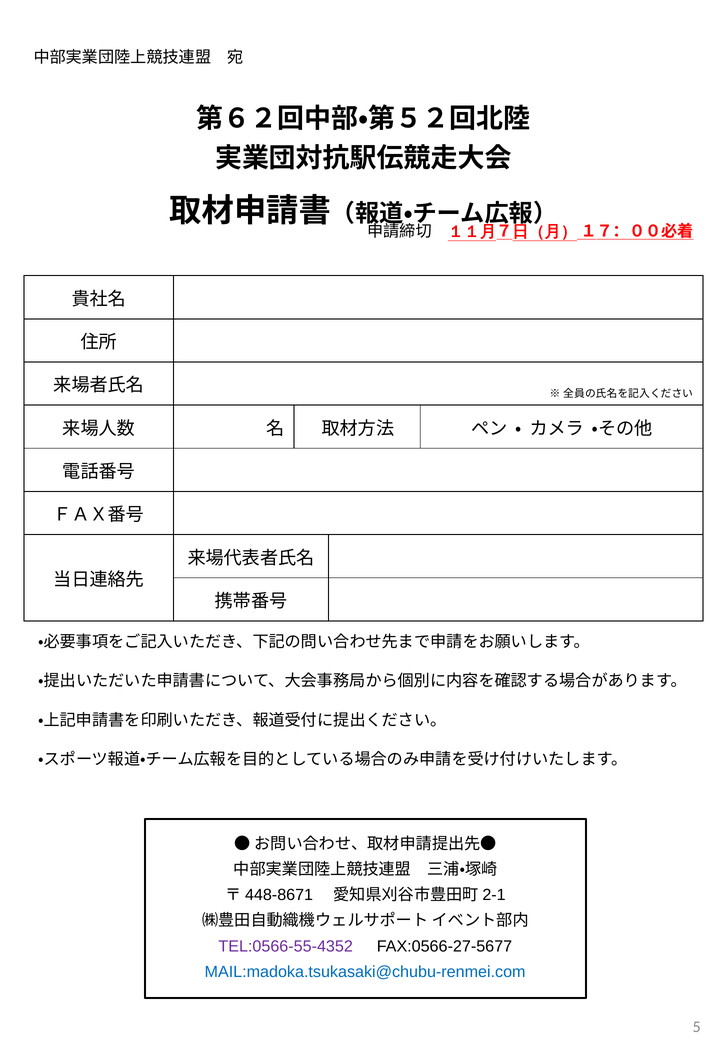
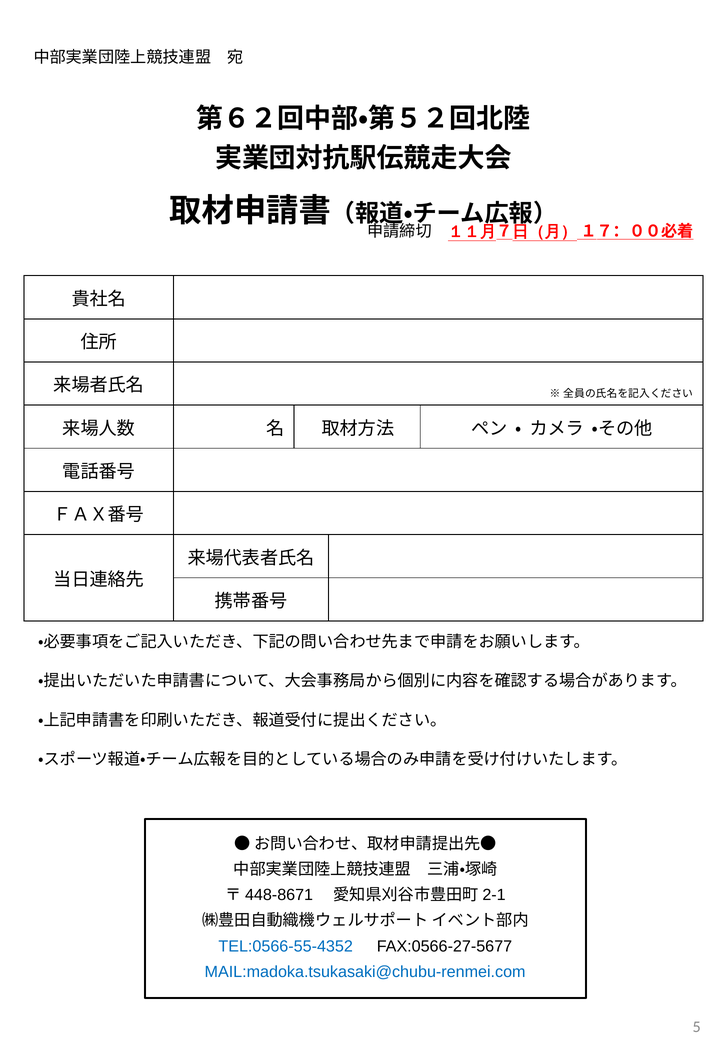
TEL:0566-55-4352 colour: purple -> blue (286, 946)
